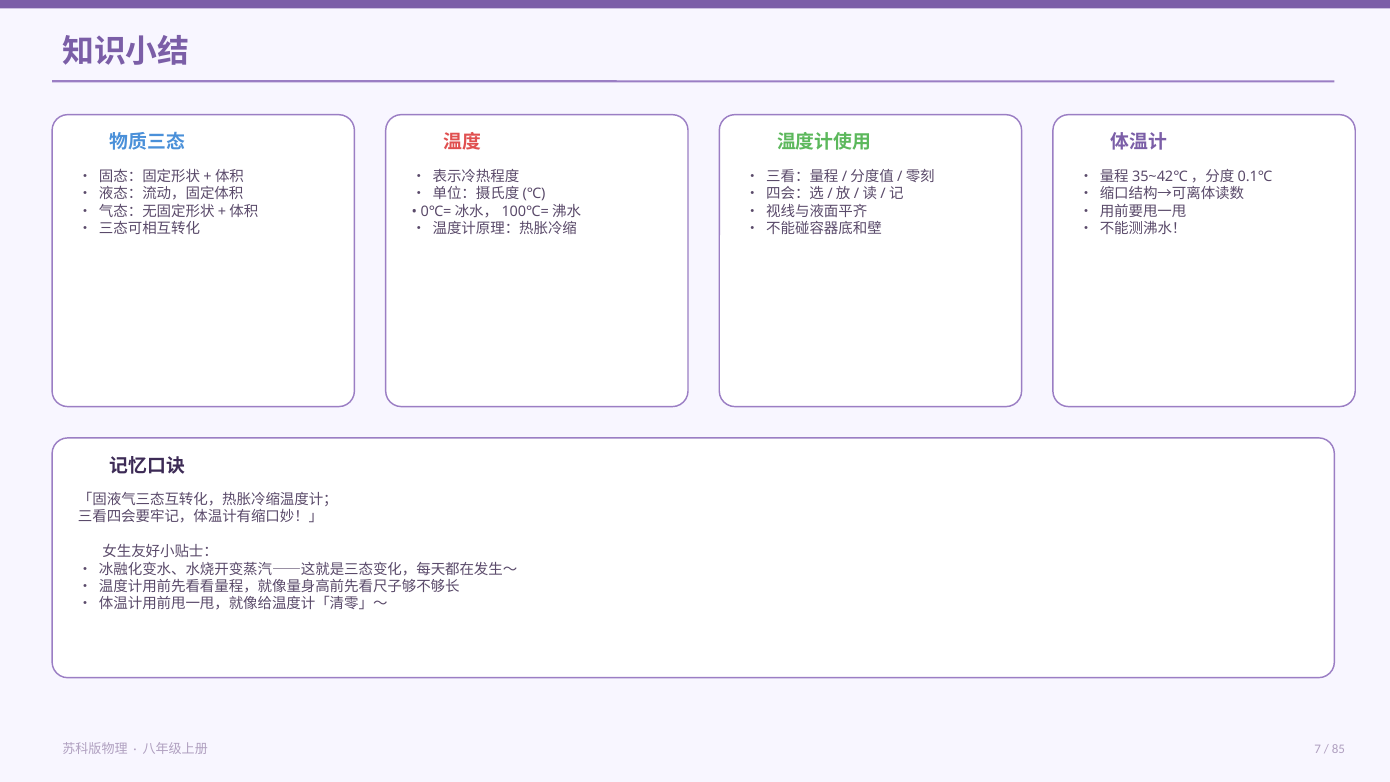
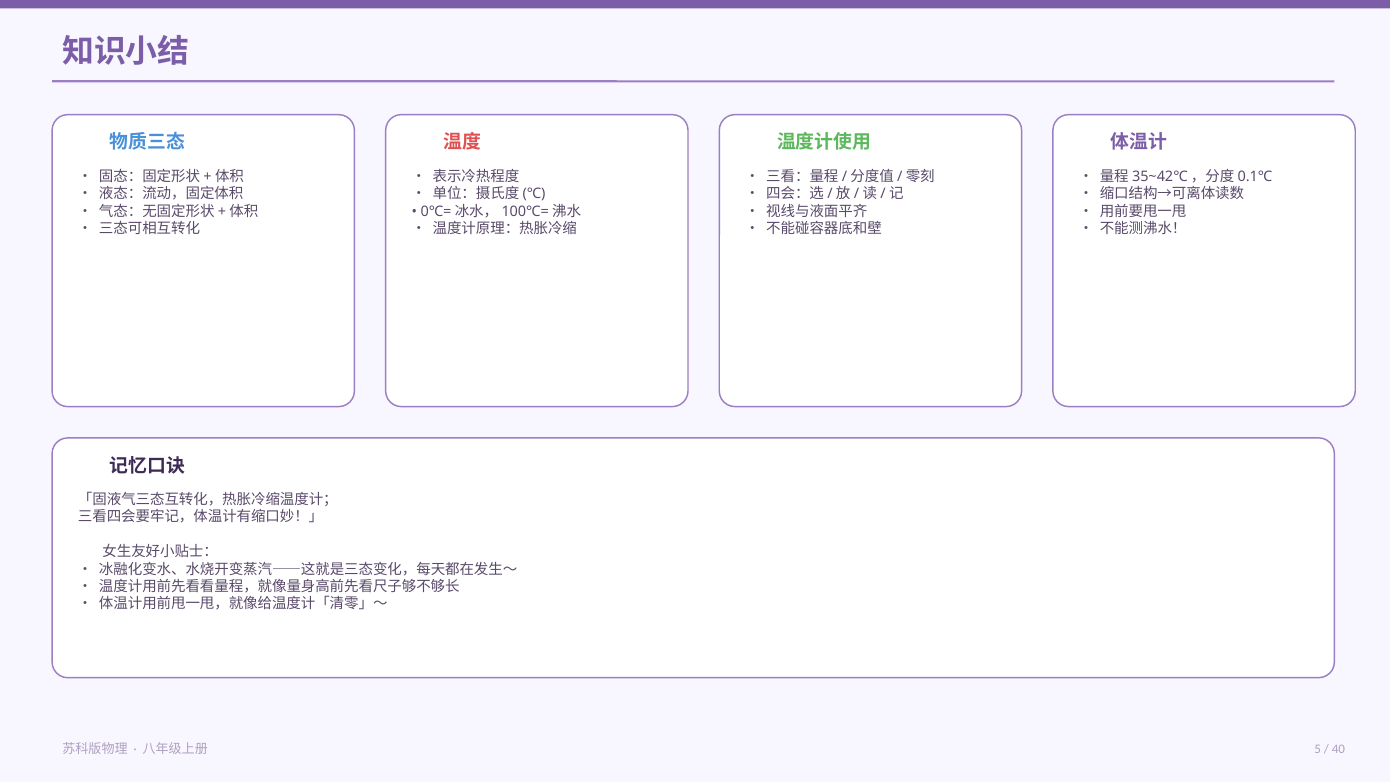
7: 7 -> 5 (1318, 749)
85: 85 -> 40 (1338, 749)
